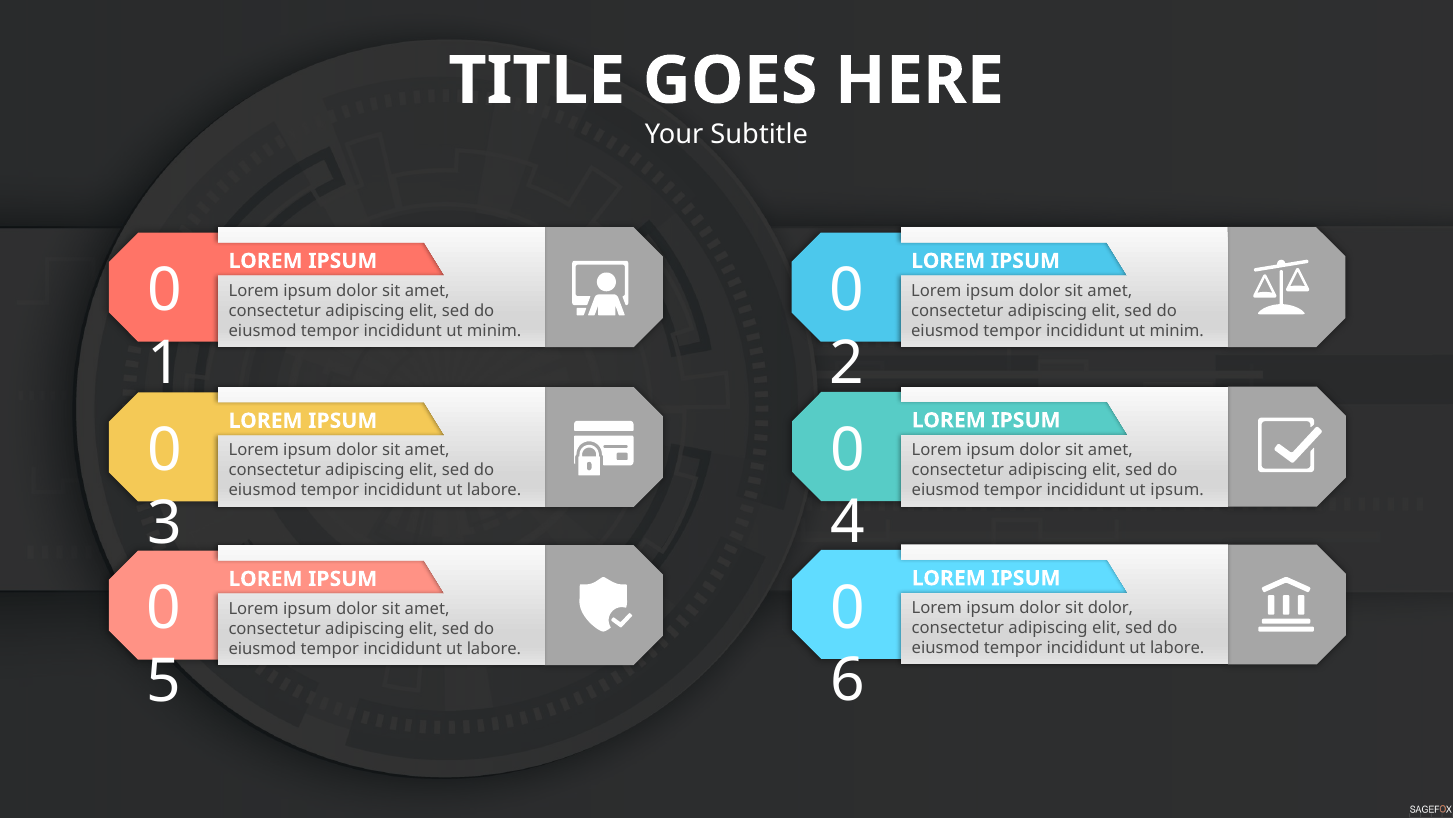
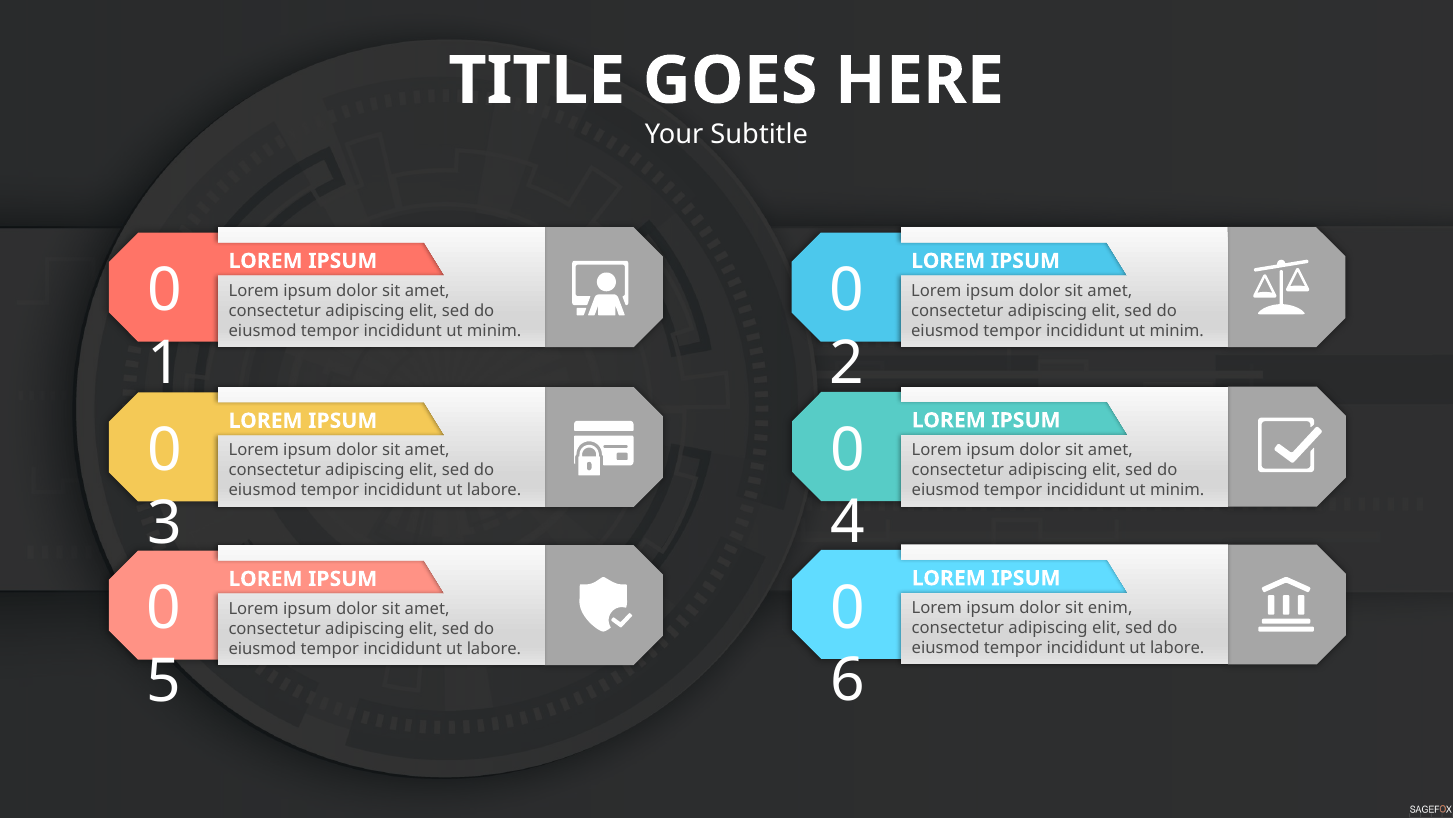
ipsum: ipsum -> minim (1177, 490)
sit dolor: dolor -> enim (1110, 607)
